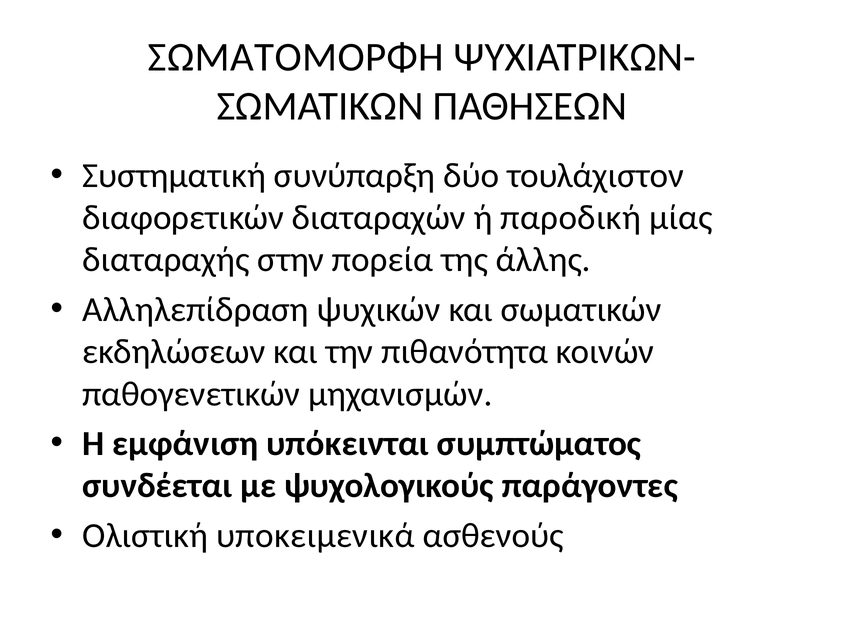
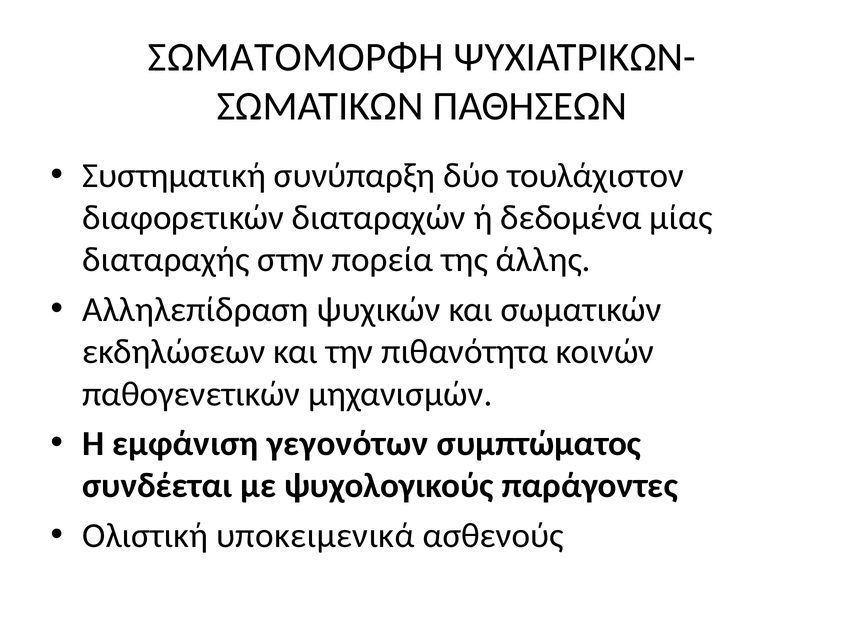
παροδική: παροδική -> δεδομένα (571, 218)
υπόκεινται: υπόκεινται -> γεγονότων (347, 444)
